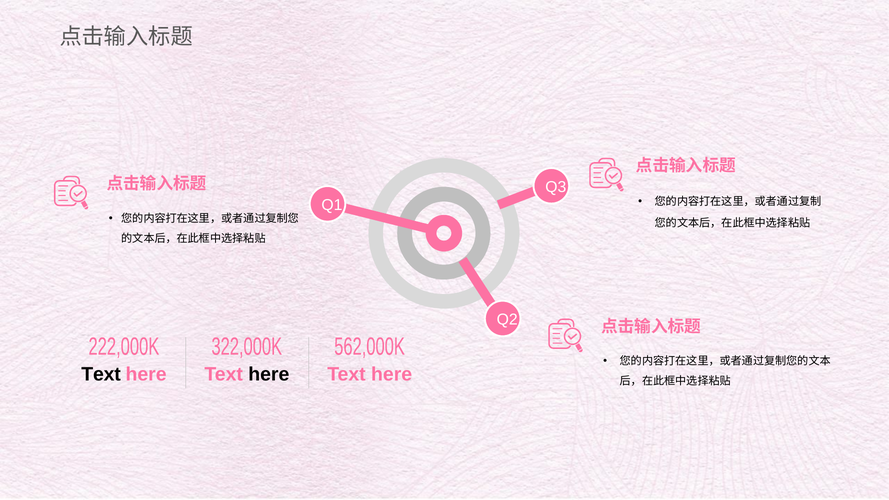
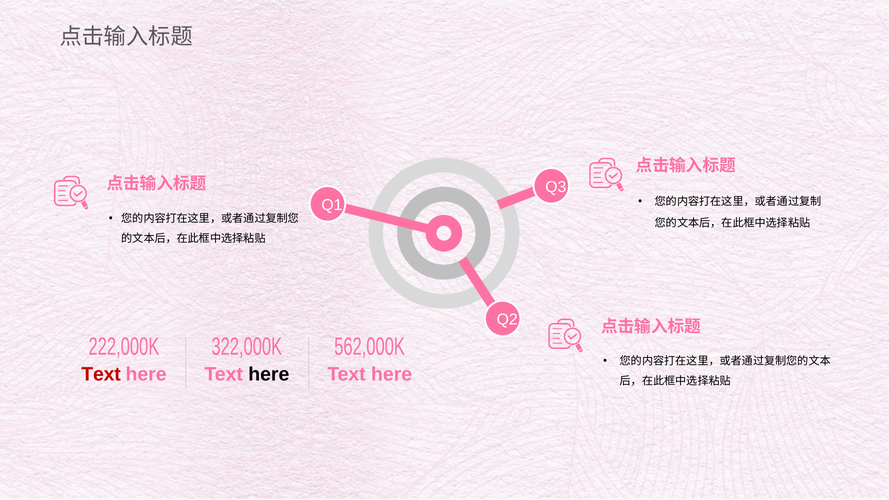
Text colour: black -> red (101, 374)
